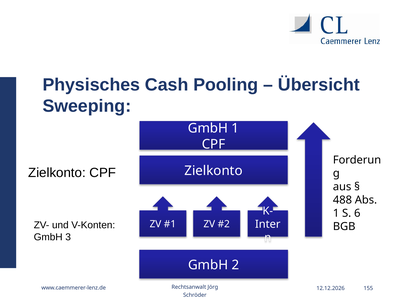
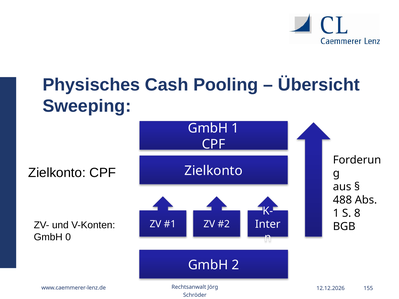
6: 6 -> 8 (357, 213)
3: 3 -> 0 (68, 237)
